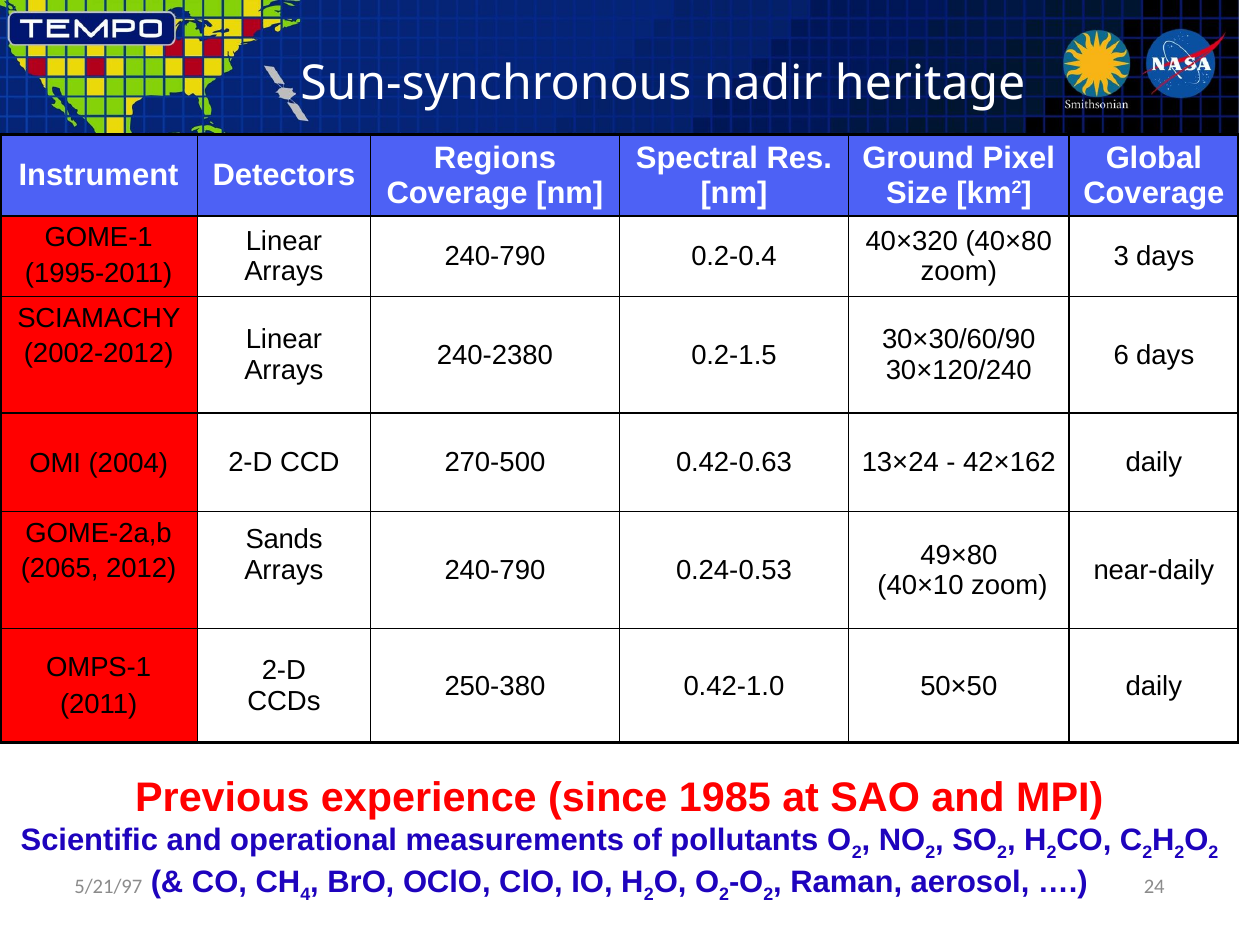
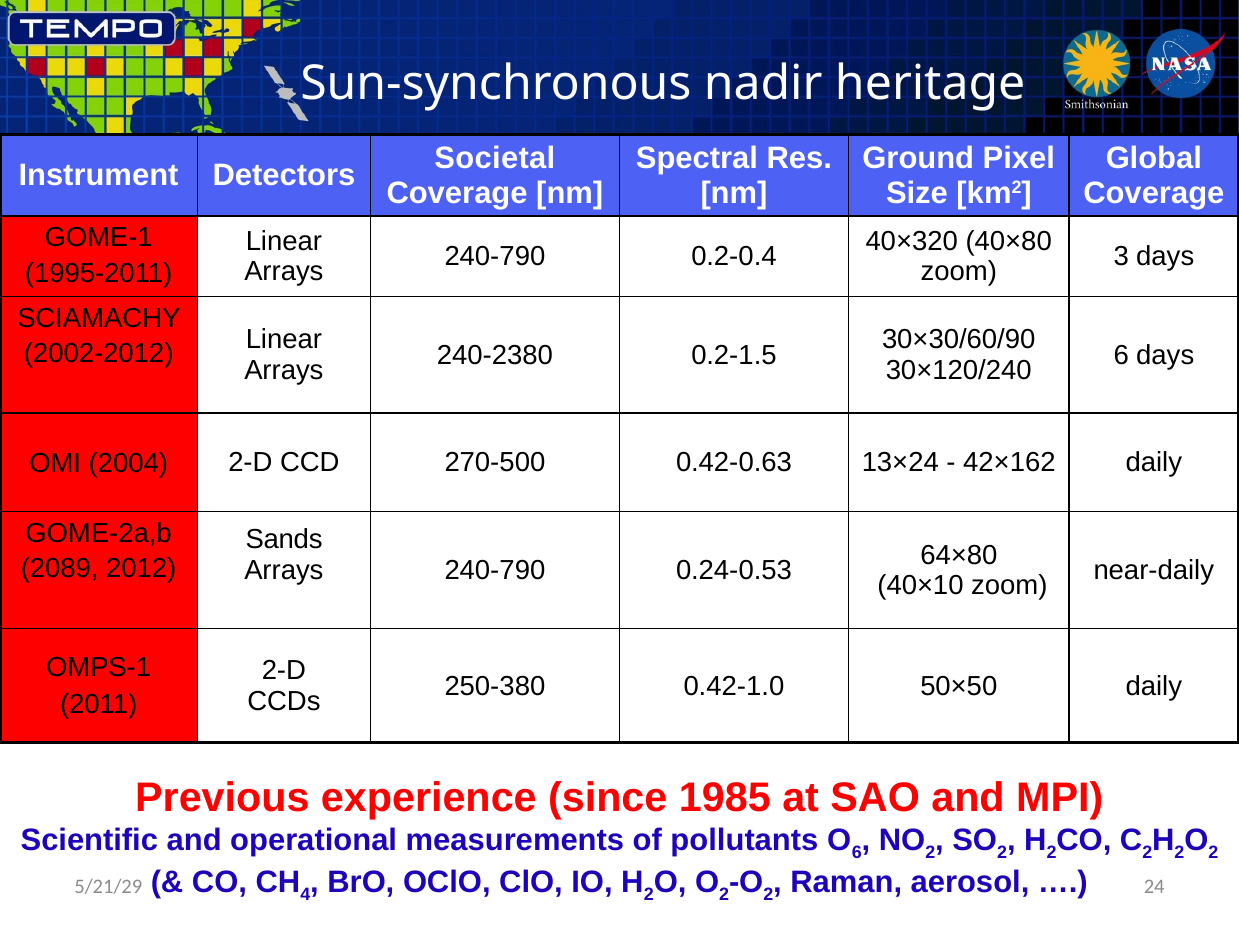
Regions: Regions -> Societal (495, 158)
49×80: 49×80 -> 64×80 (959, 555)
2065: 2065 -> 2089 (60, 569)
2: 2 -> 6 (857, 853)
5/21/97: 5/21/97 -> 5/21/29 (108, 887)
